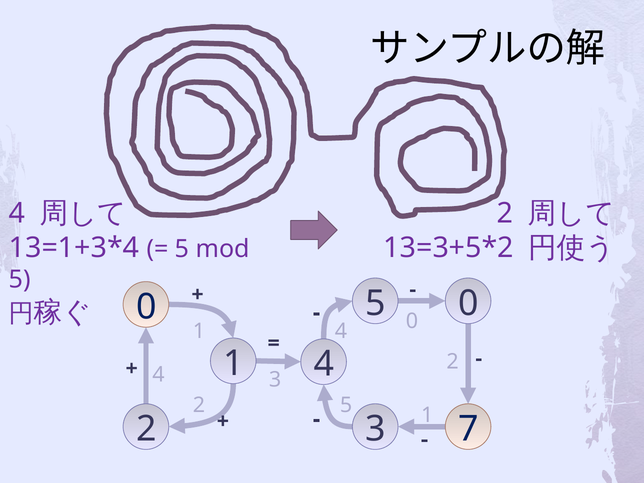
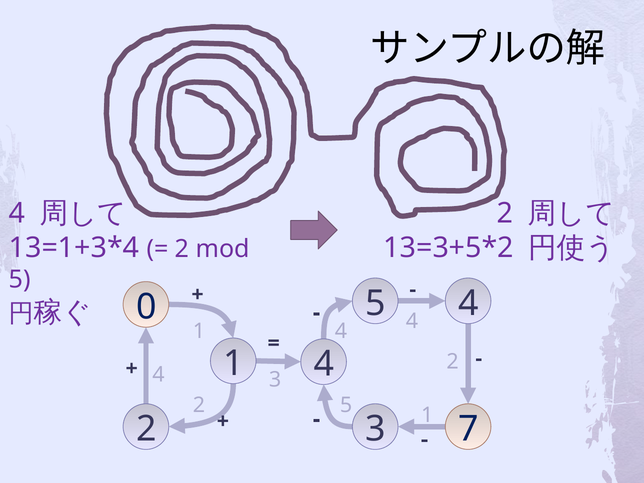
5: 5 -> 2 (182, 249)
5 0: 0 -> 4 (469, 303)
0: 0 -> 4 (412, 321)
